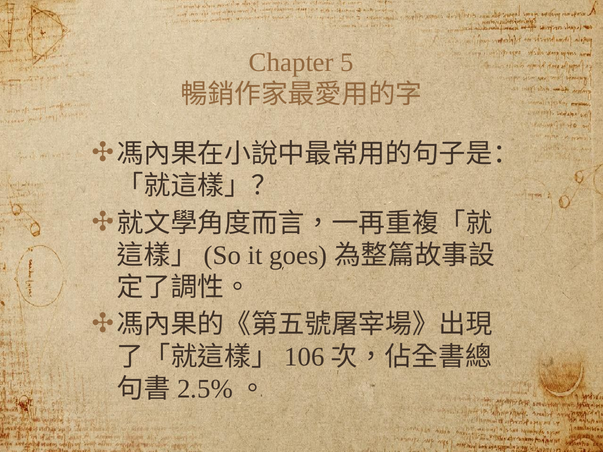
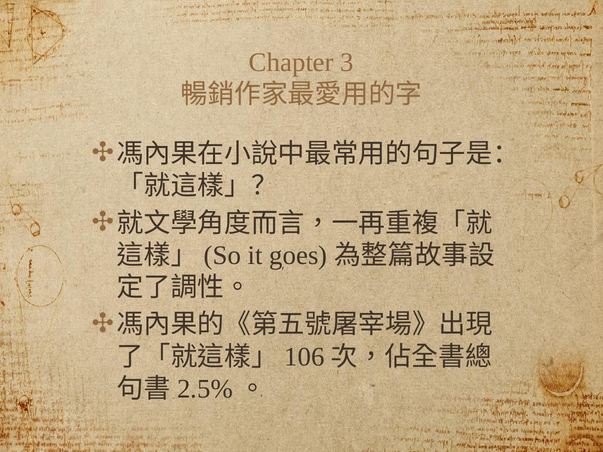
5: 5 -> 3 (347, 62)
